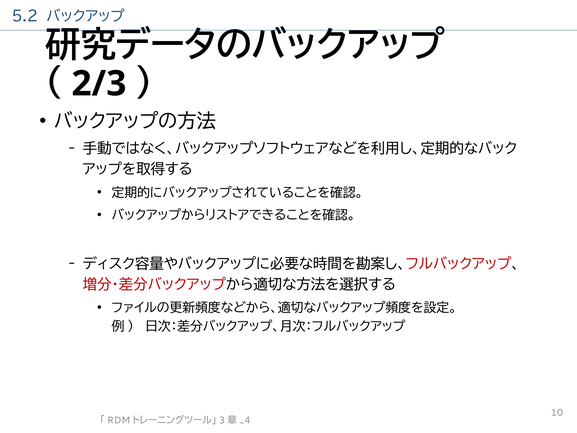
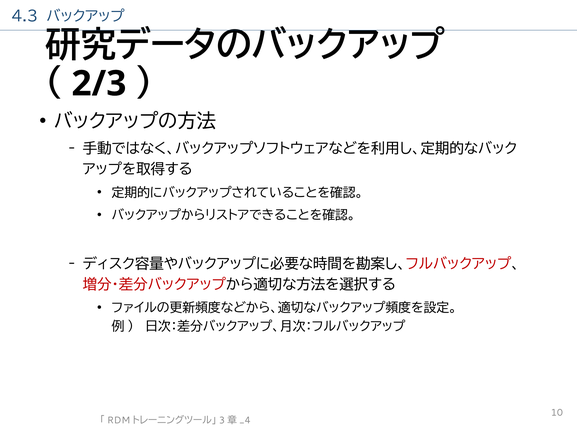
5.2: 5.2 -> 4.3 (25, 17)
